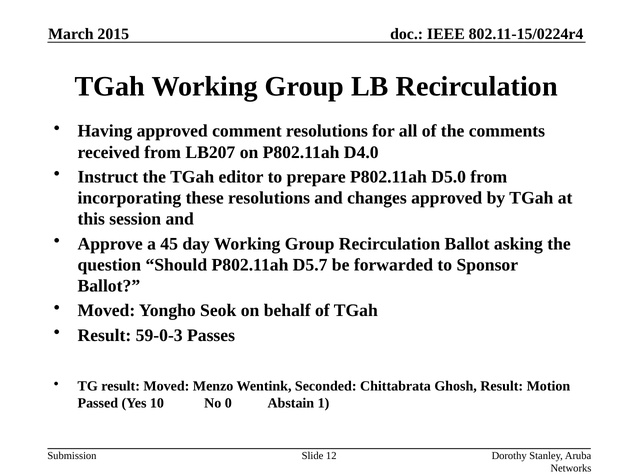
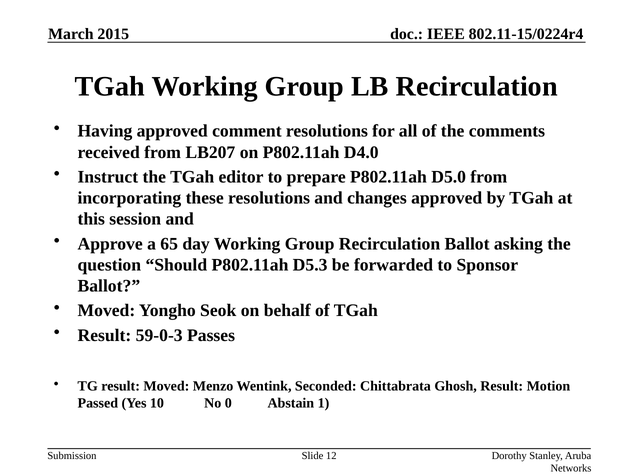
45: 45 -> 65 (169, 244)
D5.7: D5.7 -> D5.3 (310, 265)
